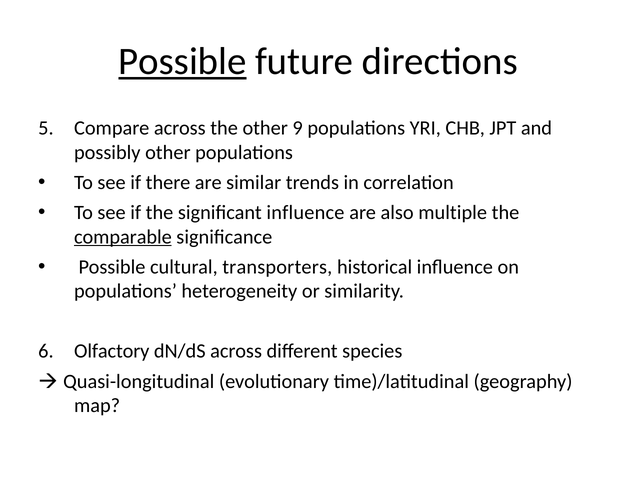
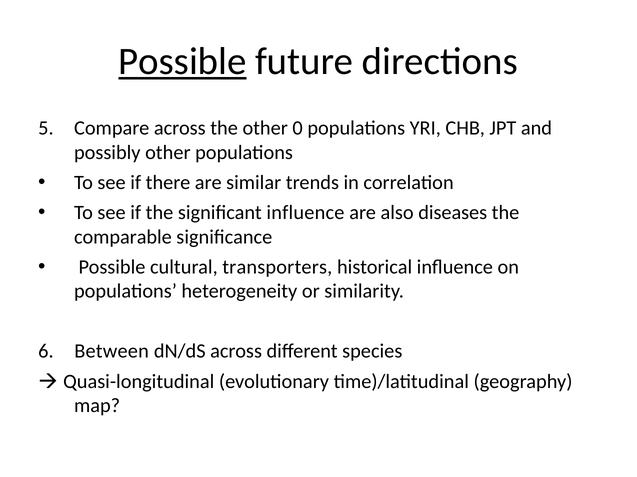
9: 9 -> 0 (298, 128)
multiple: multiple -> diseases (453, 213)
comparable underline: present -> none (123, 237)
Olfactory: Olfactory -> Between (112, 352)
